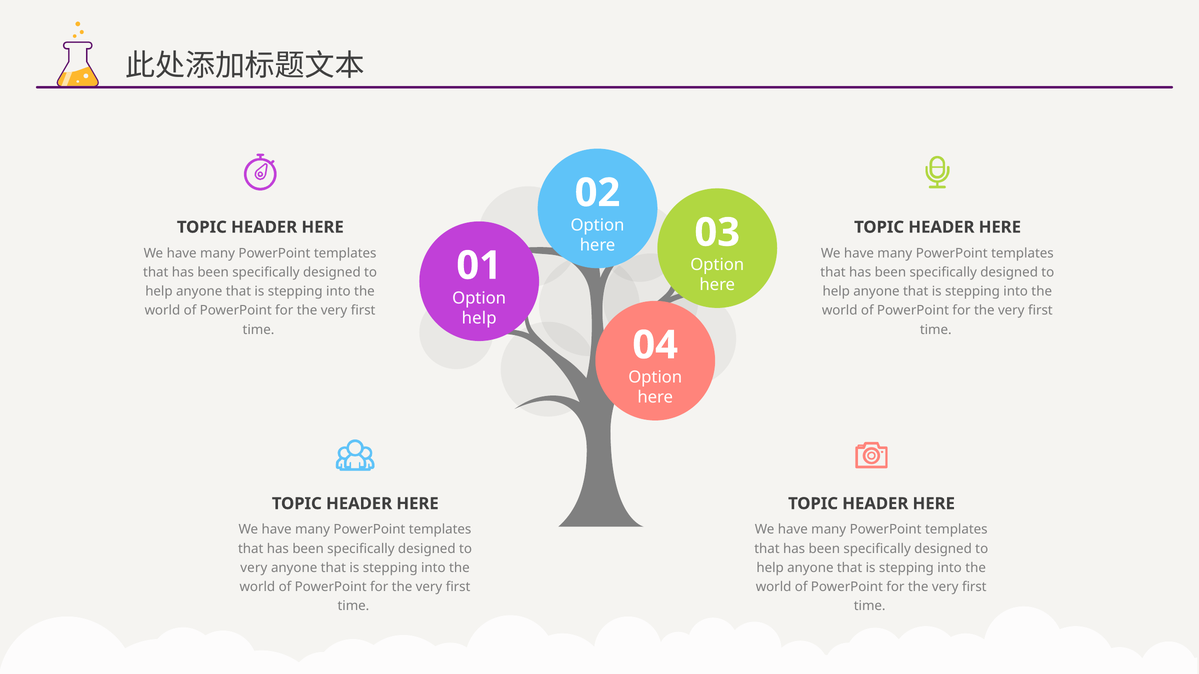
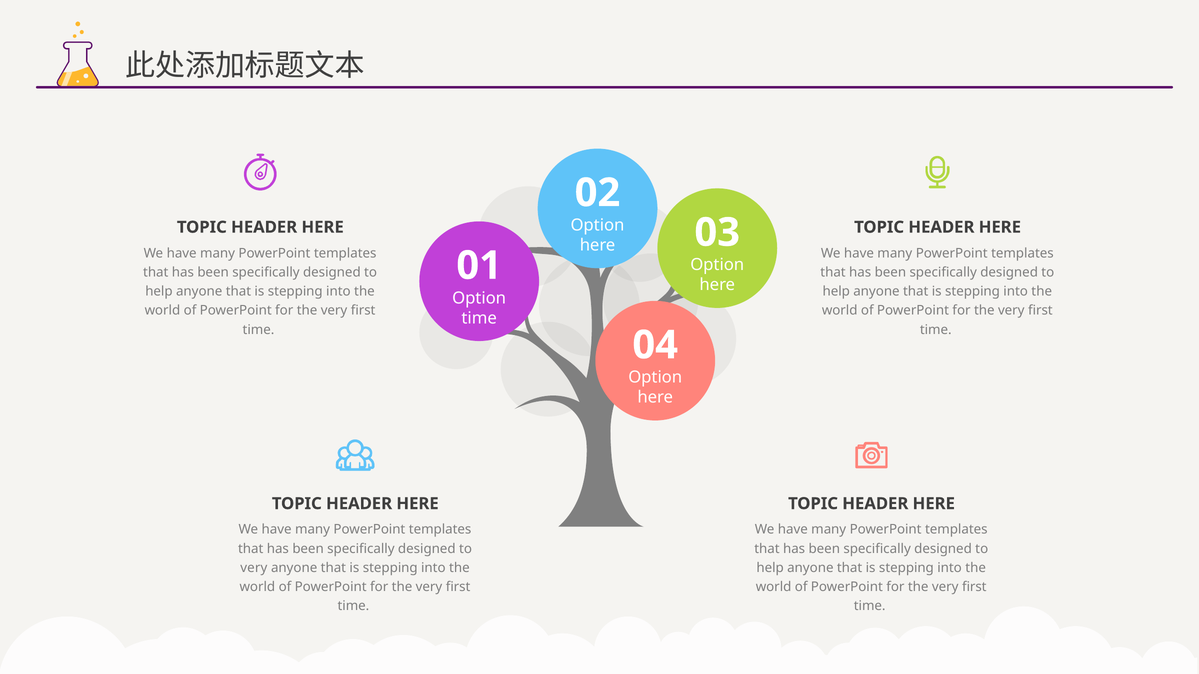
help: help -> time (479, 318)
